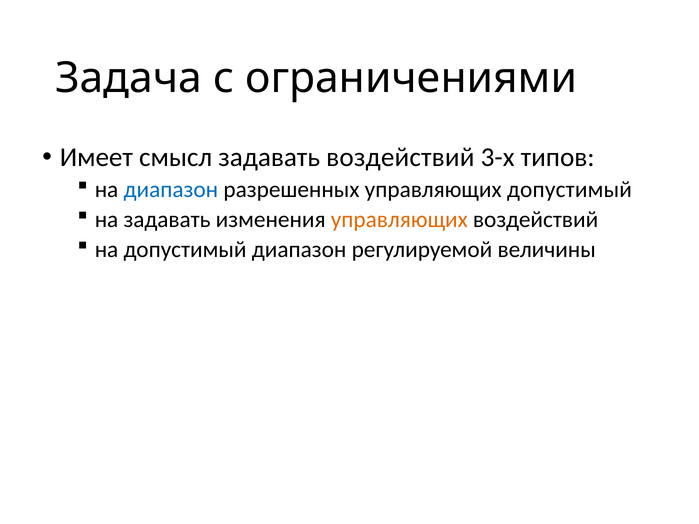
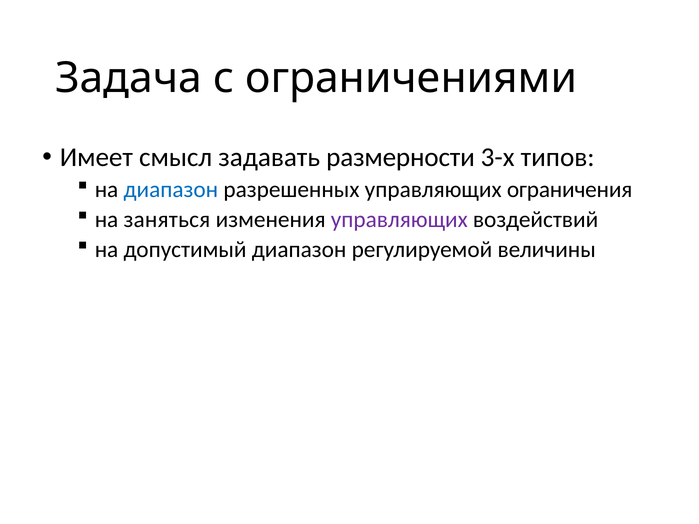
задавать воздействий: воздействий -> размерности (401, 158)
управляющих допустимый: допустимый -> ограничения (570, 190)
на задавать: задавать -> заняться (167, 220)
управляющих colour: orange -> purple (399, 220)
